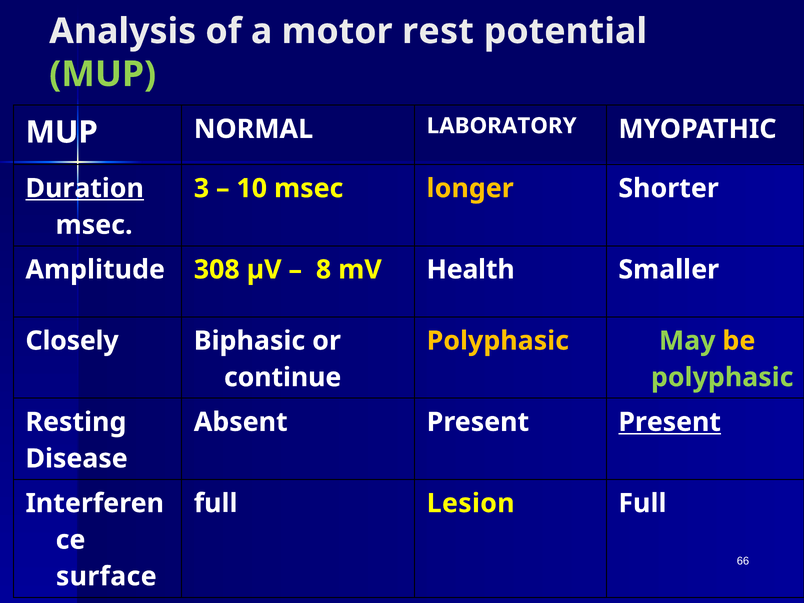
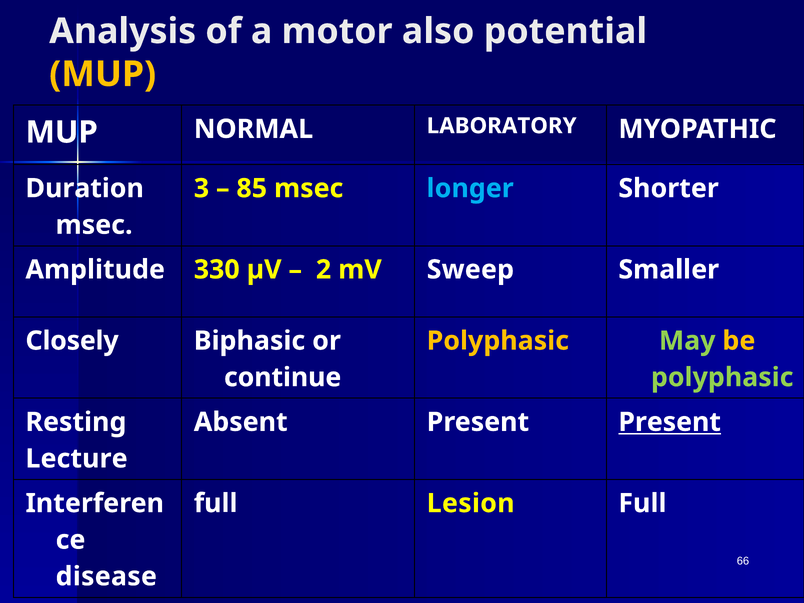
rest: rest -> also (438, 31)
MUP colour: light green -> yellow (103, 74)
Duration underline: present -> none (85, 188)
10: 10 -> 85 (252, 188)
longer colour: yellow -> light blue (470, 188)
308: 308 -> 330 (217, 270)
8: 8 -> 2 (324, 270)
Health: Health -> Sweep (470, 270)
Disease: Disease -> Lecture (77, 459)
surface: surface -> disease (106, 576)
